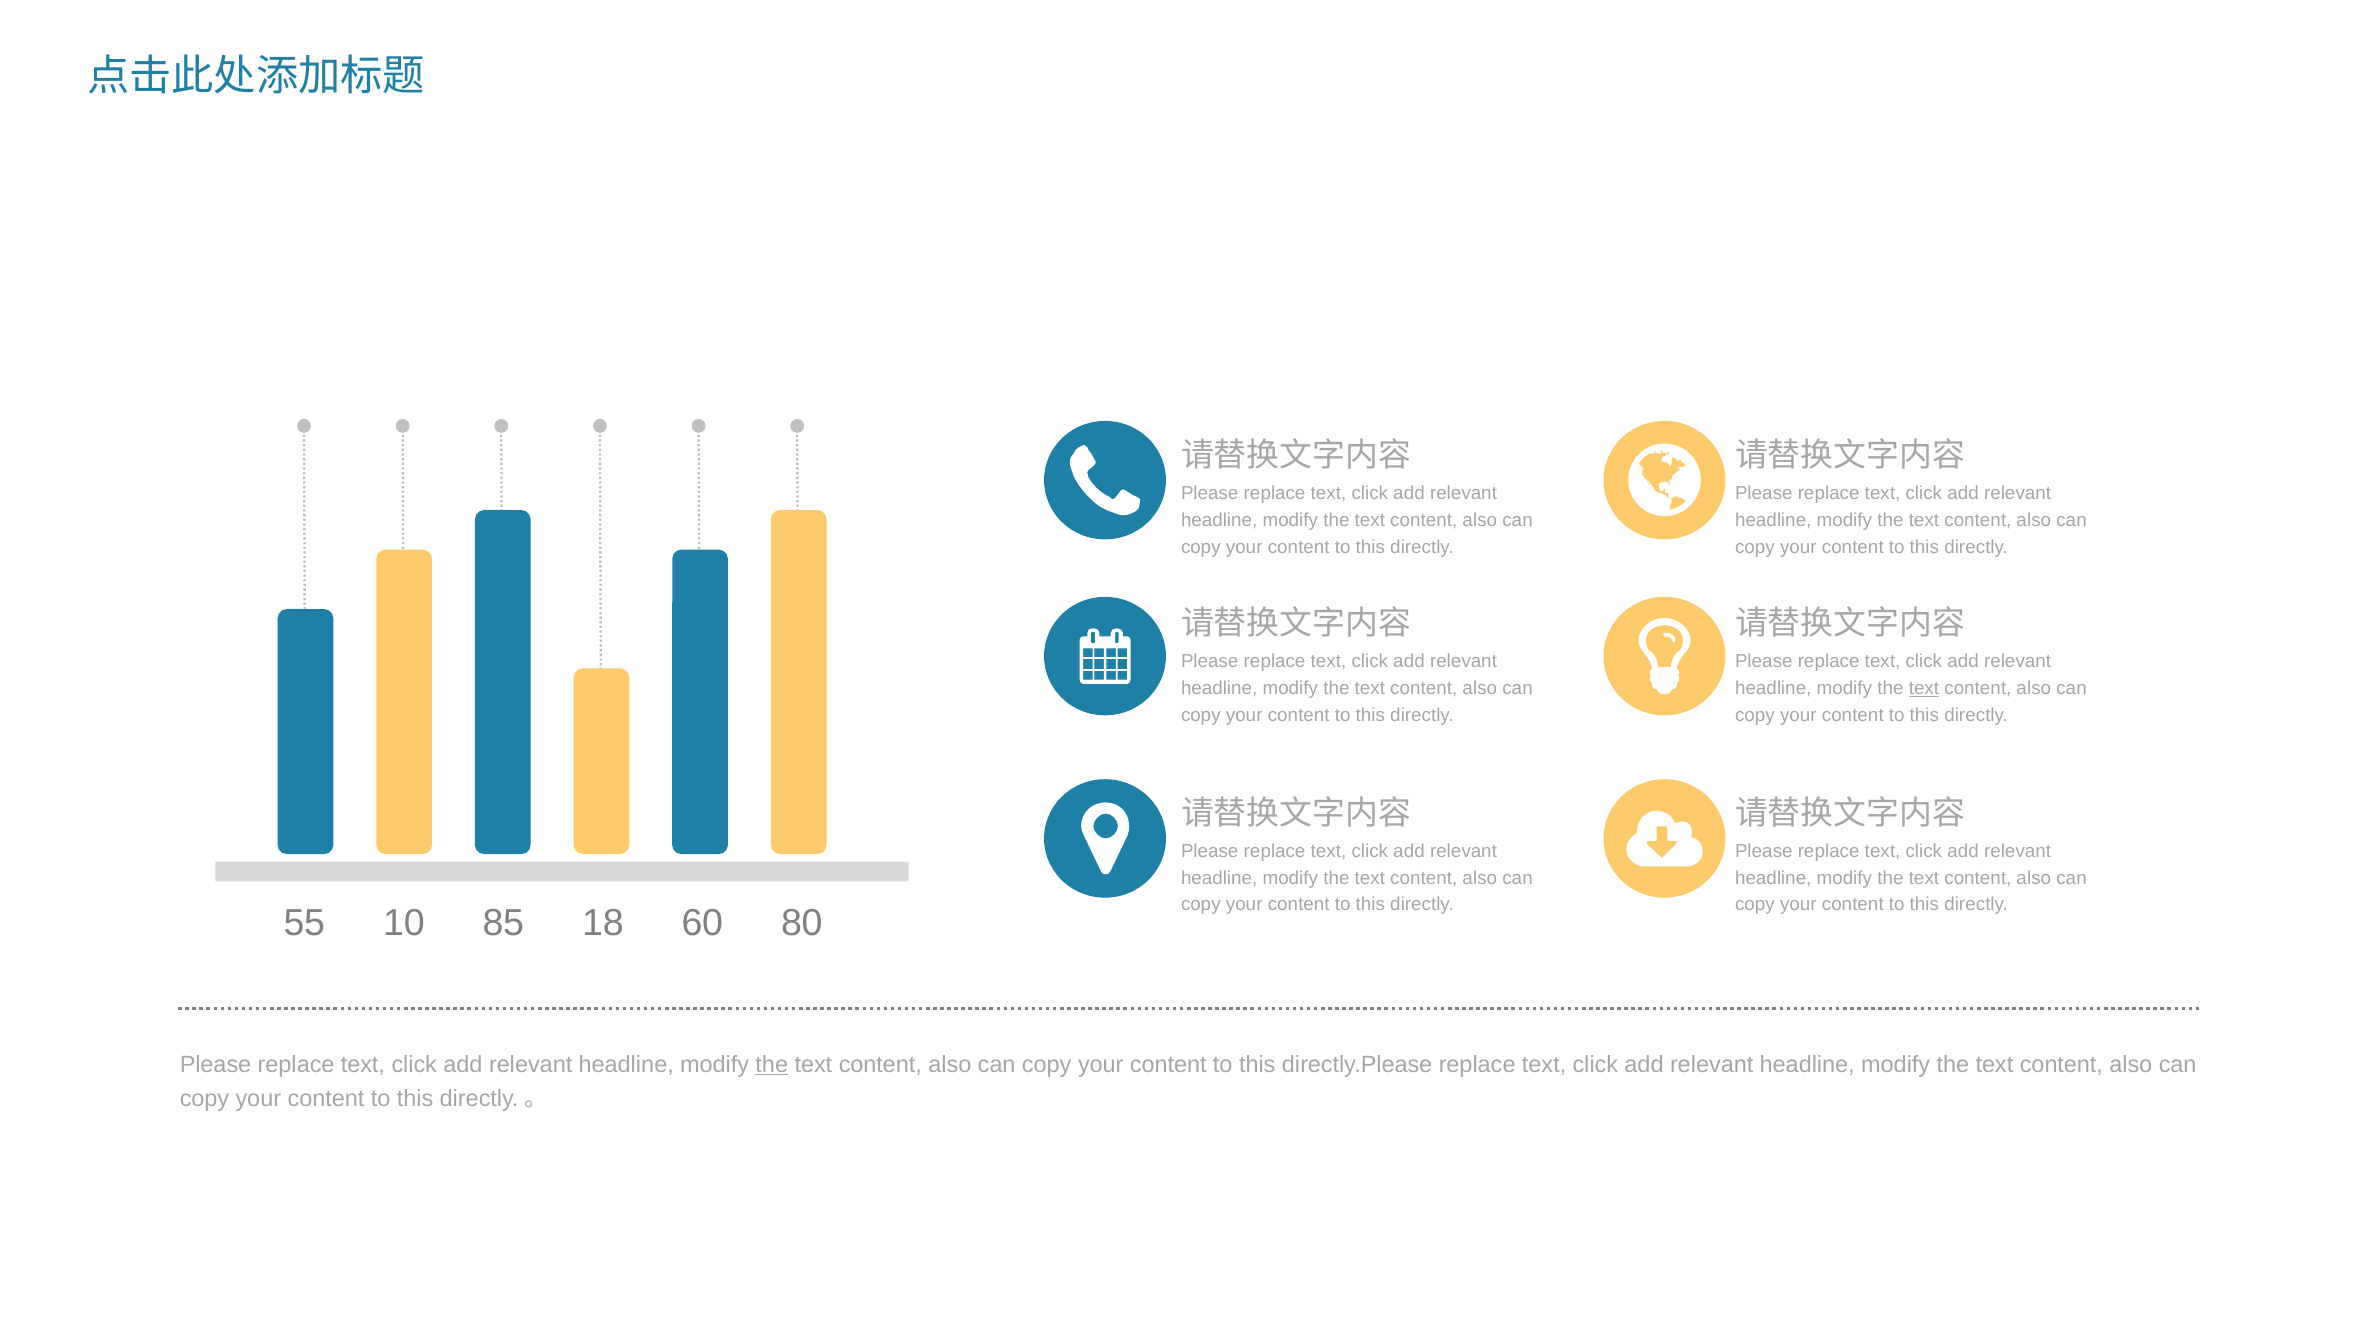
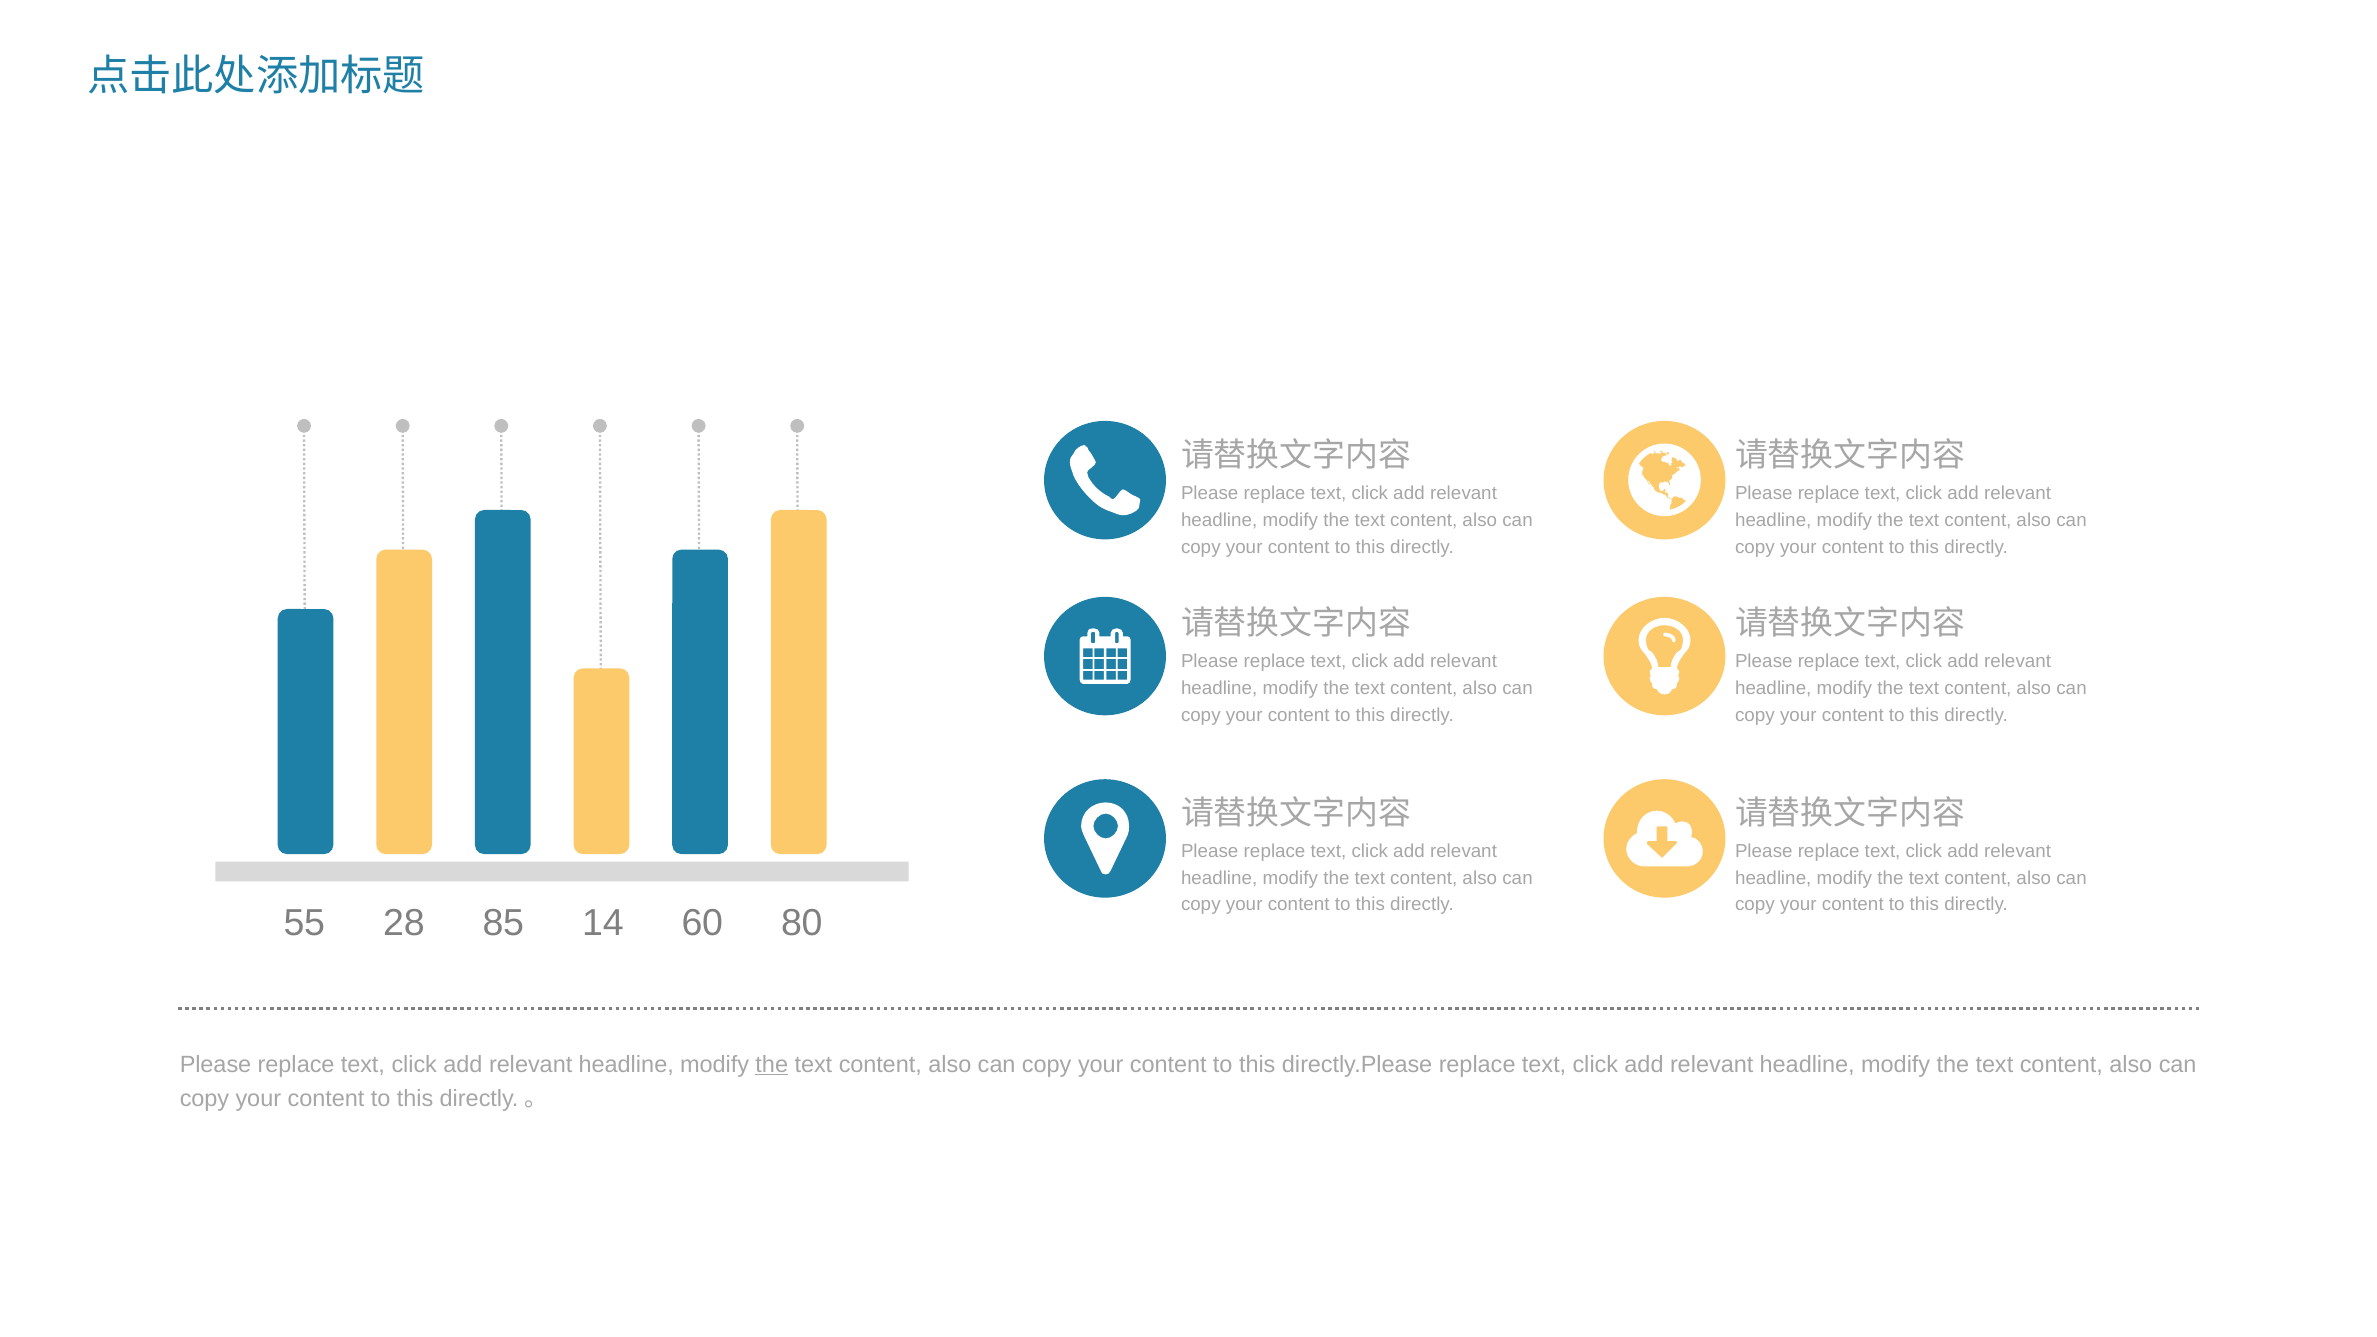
text underline: present -> none (1924, 688)
10: 10 -> 28 (404, 923)
18: 18 -> 14 (603, 923)
